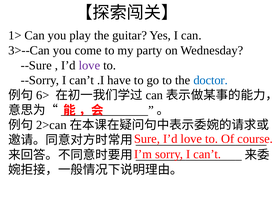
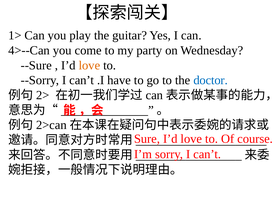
3>--Can: 3>--Can -> 4>--Can (29, 50)
love colour: purple -> orange (89, 65)
6>: 6> -> 2> (43, 95)
